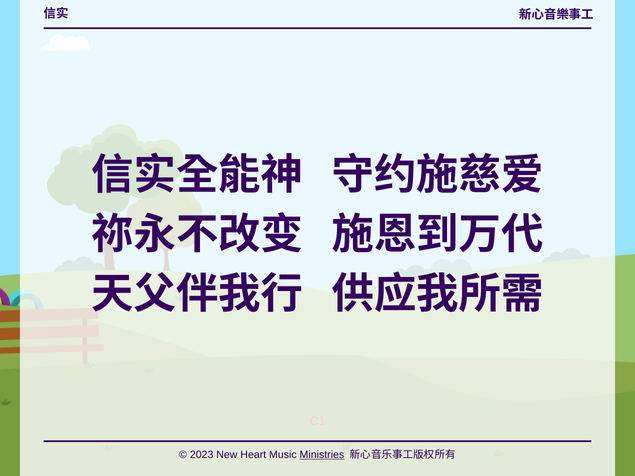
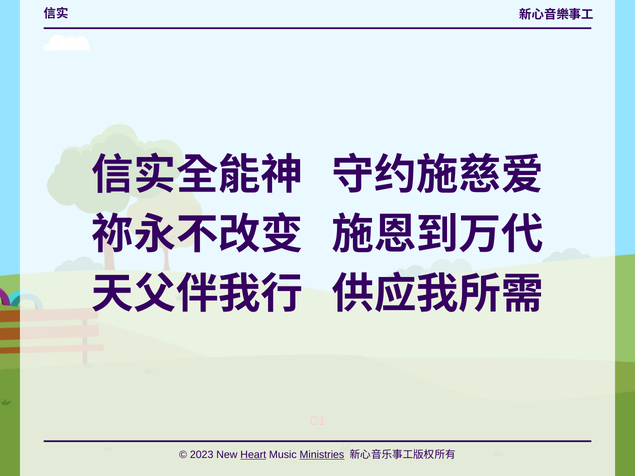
Heart underline: none -> present (253, 455)
